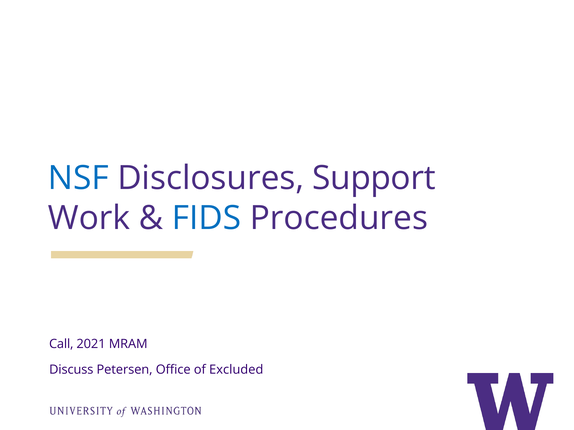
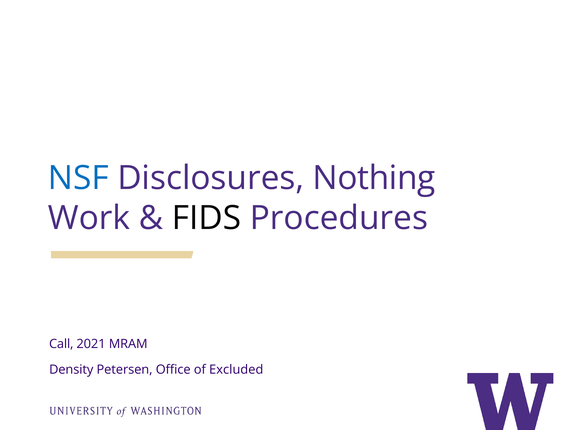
Support: Support -> Nothing (374, 178)
FIDS colour: blue -> black (207, 218)
Discuss: Discuss -> Density (71, 370)
